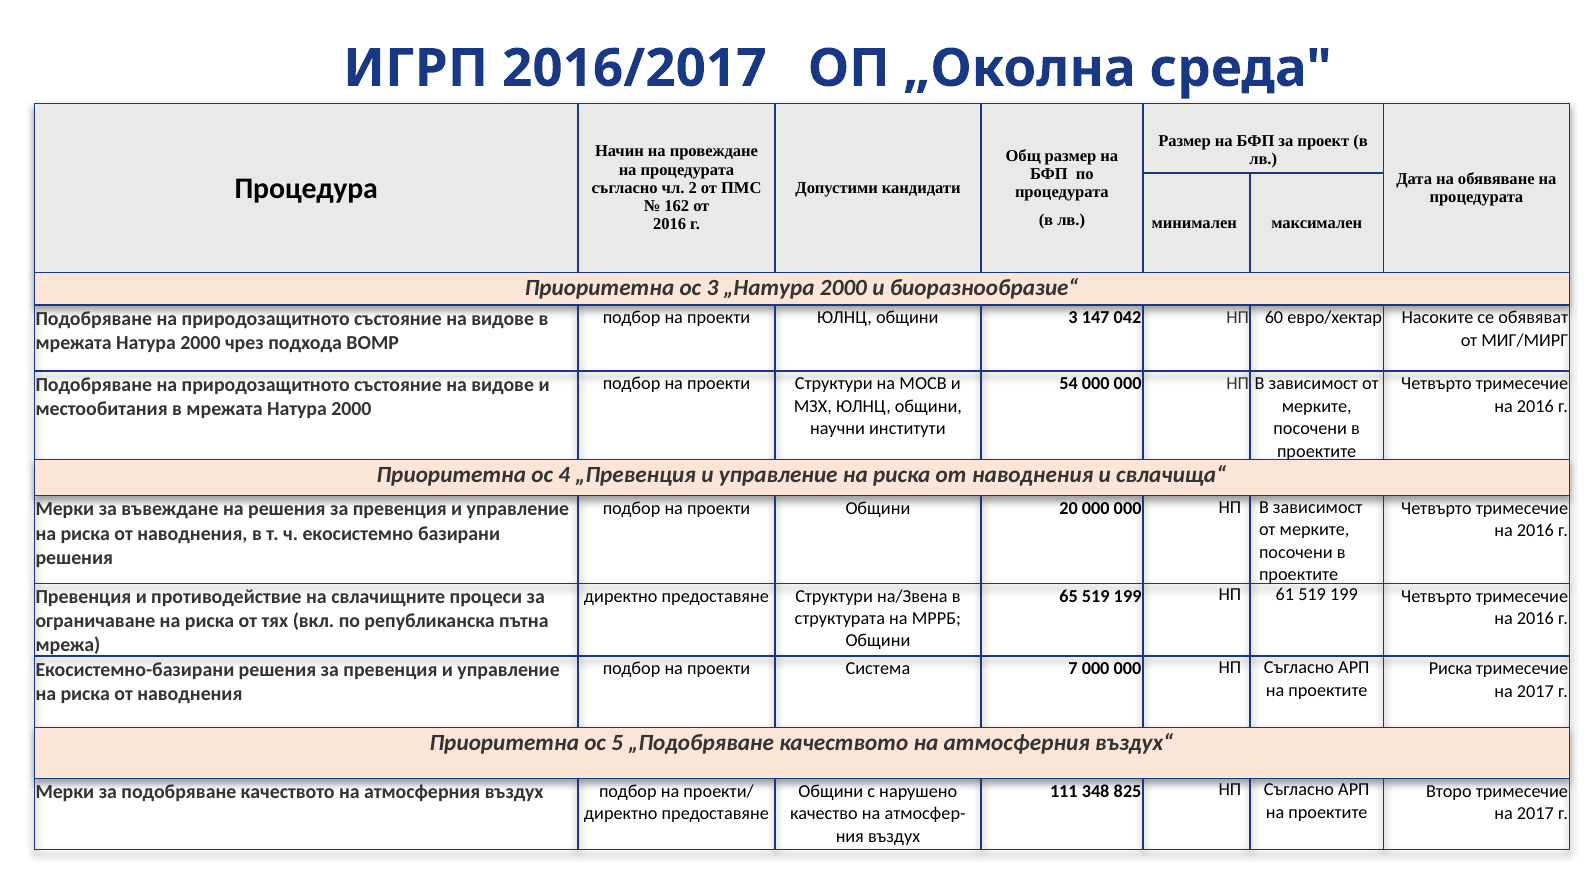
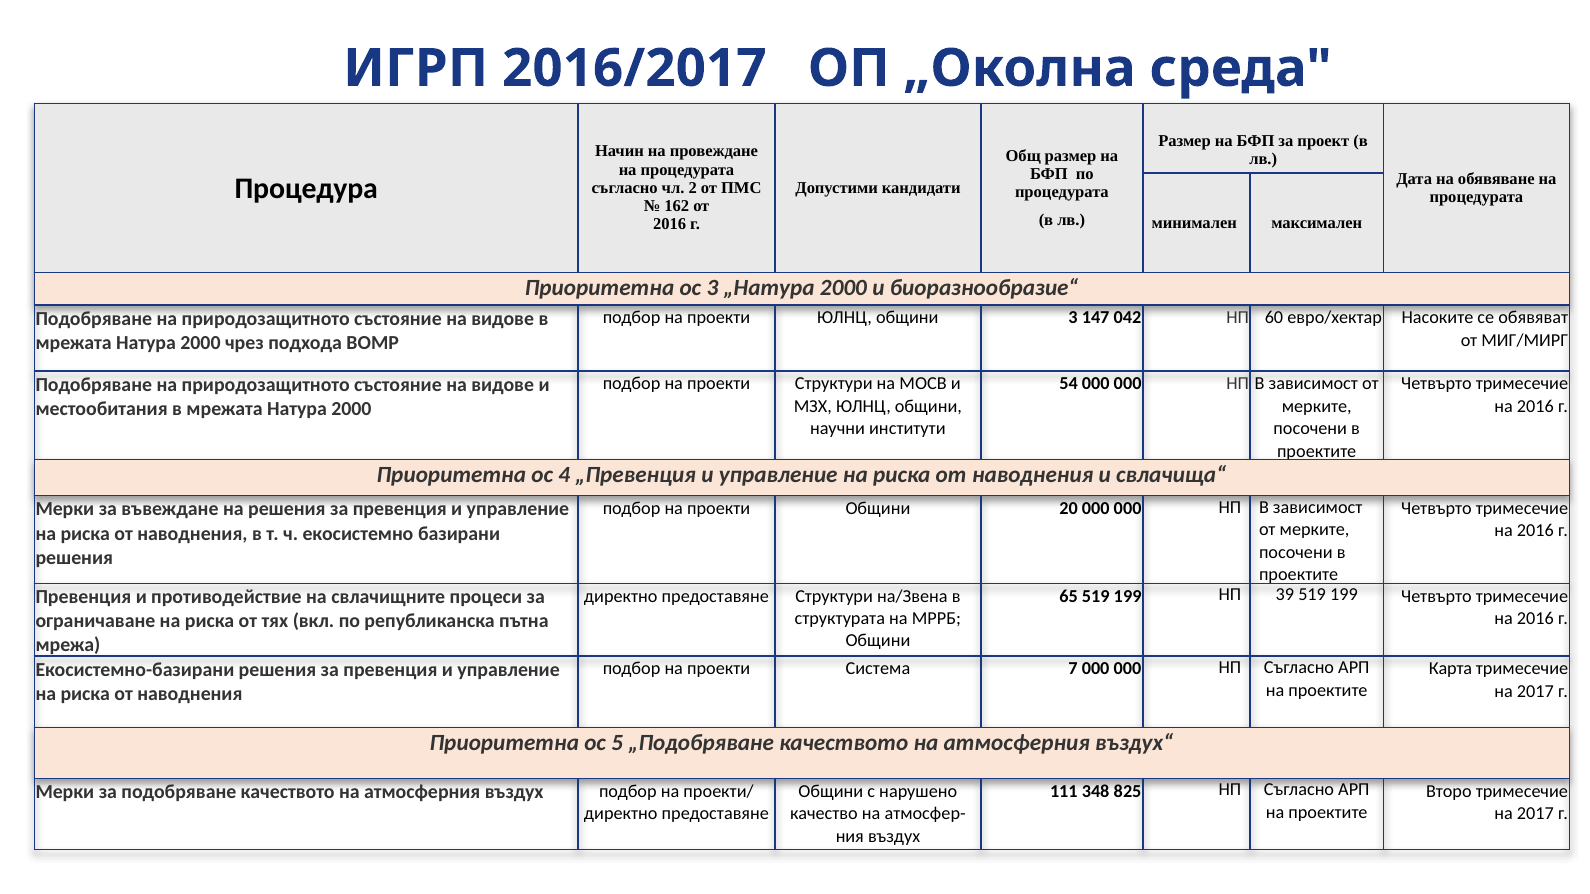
61: 61 -> 39 (1285, 595)
Риска: Риска -> Карта (1451, 669)
